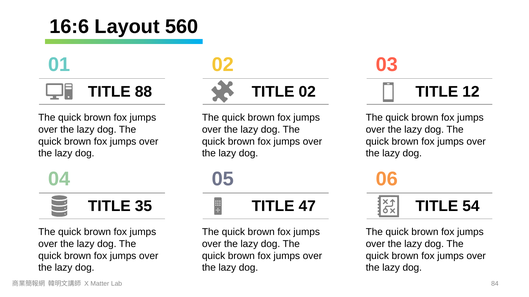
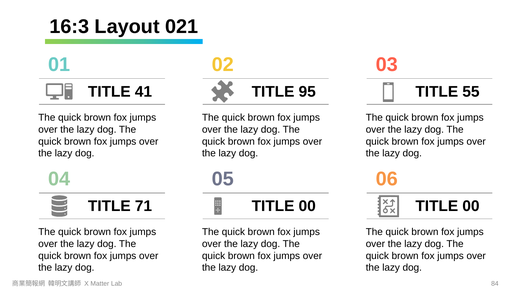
16:6: 16:6 -> 16:3 (69, 27)
560: 560 -> 021 (182, 27)
88: 88 -> 41 (143, 92)
TITLE 02: 02 -> 95 (307, 92)
12: 12 -> 55 (471, 92)
35: 35 -> 71 (143, 206)
47: 47 -> 00 (307, 206)
54: 54 -> 00 (471, 206)
